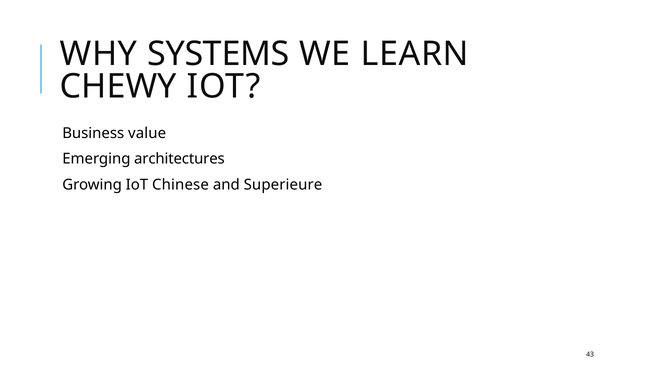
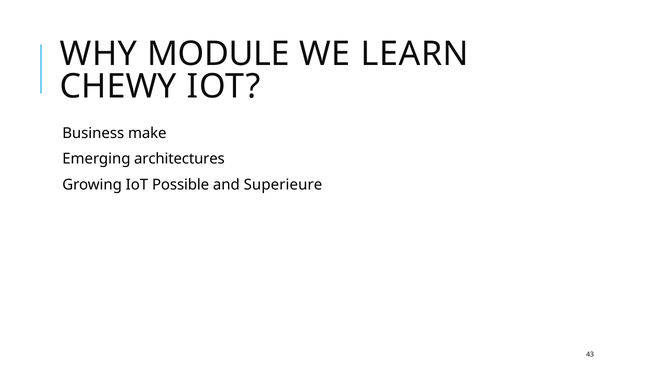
SYSTEMS: SYSTEMS -> MODULE (218, 54)
value: value -> make (147, 133)
Chinese: Chinese -> Possible (181, 185)
